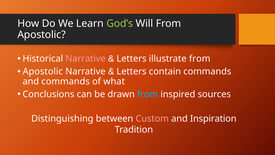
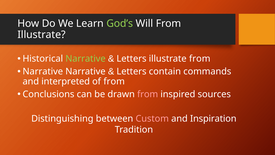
Apostolic: Apostolic -> Illustrate (42, 35)
Narrative colour: pink -> light green (85, 59)
Apostolic: Apostolic -> Narrative (43, 71)
and commands: commands -> interpreted (66, 81)
of what: what -> from (114, 81)
from colour: light blue -> pink (148, 94)
